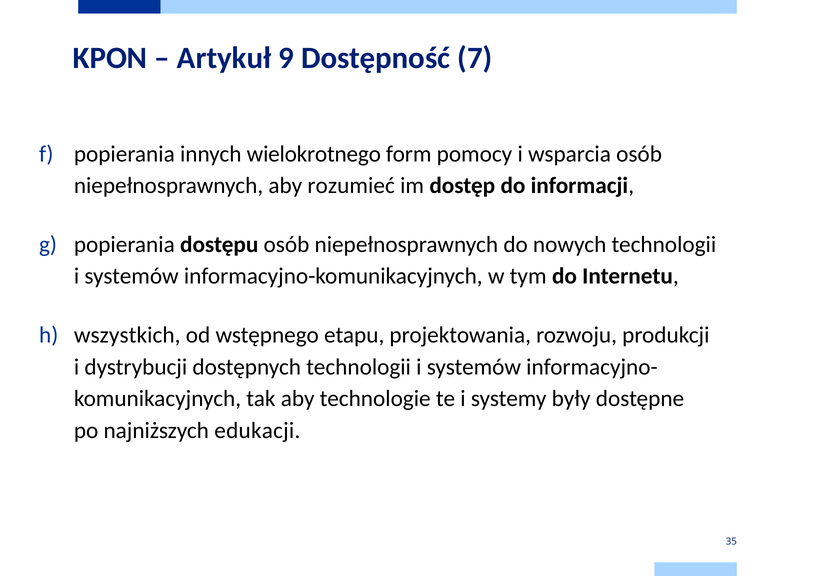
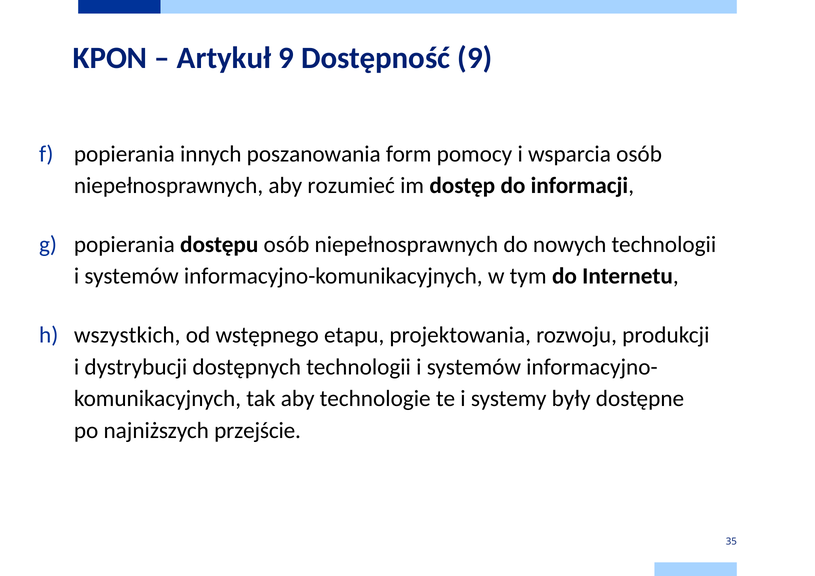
Dostępność 7: 7 -> 9 (475, 58)
wielokrotnego: wielokrotnego -> poszanowania (314, 154)
edukacji: edukacji -> przejście (258, 431)
